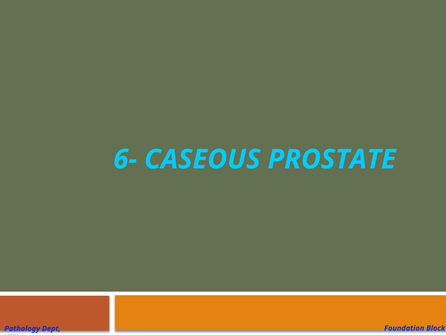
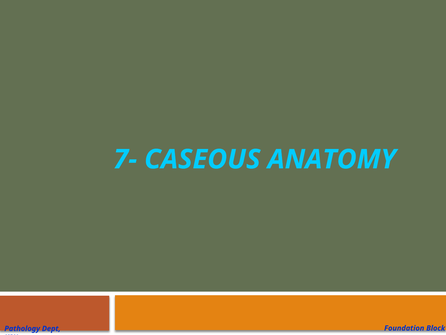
6-: 6- -> 7- (125, 159)
PROSTATE: PROSTATE -> ANATOMY (332, 159)
